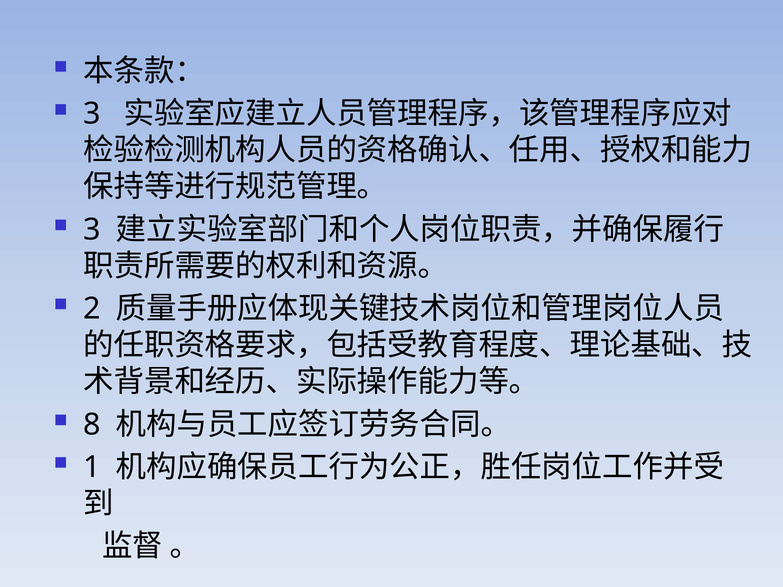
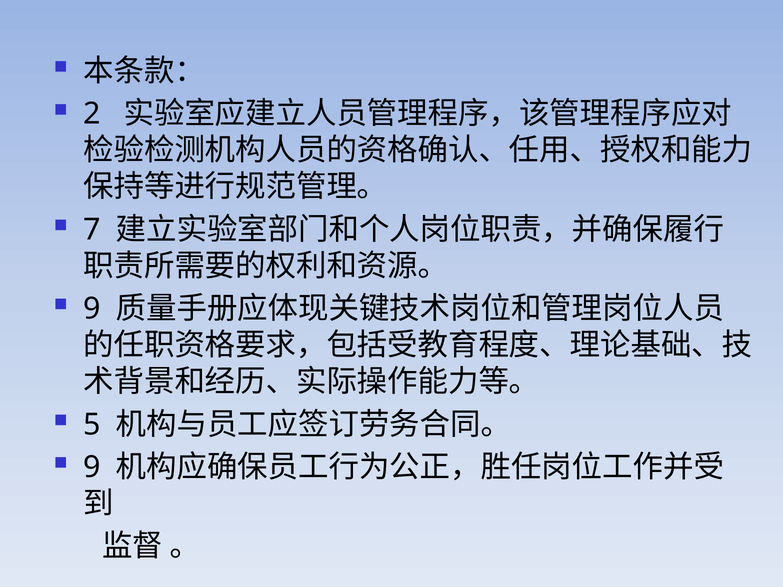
3: 3 -> 2 (92, 114)
3: 3 -> 7 (92, 230)
2: 2 -> 9 (92, 309)
8: 8 -> 5 (92, 425)
1: 1 -> 9 (92, 467)
